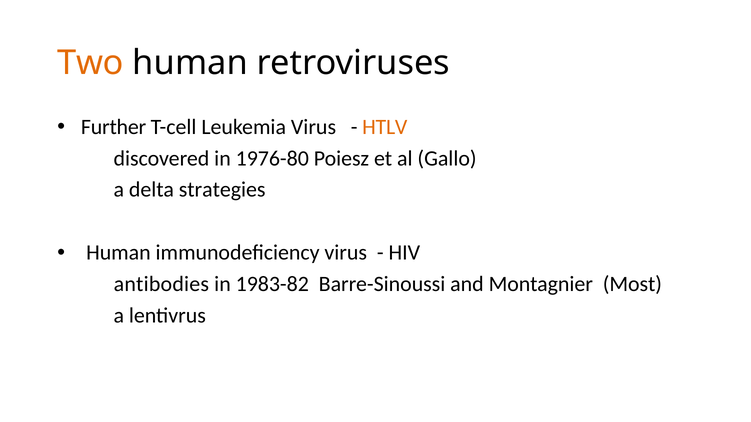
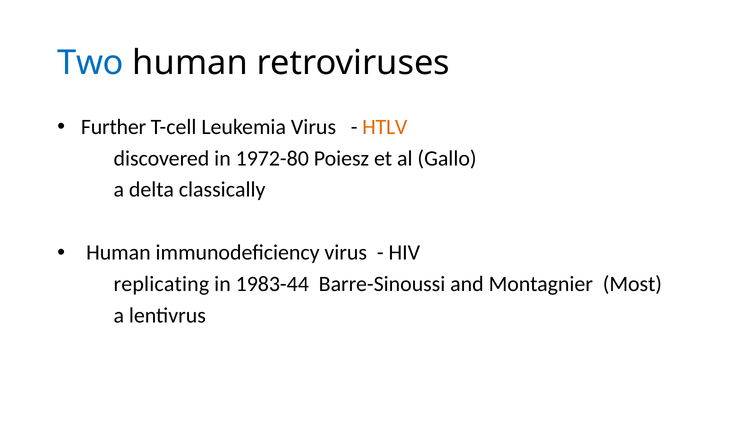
Two colour: orange -> blue (91, 63)
1976-80: 1976-80 -> 1972-80 (272, 158)
strategies: strategies -> classically (222, 190)
antibodies: antibodies -> replicating (161, 284)
1983-82: 1983-82 -> 1983-44 (272, 284)
